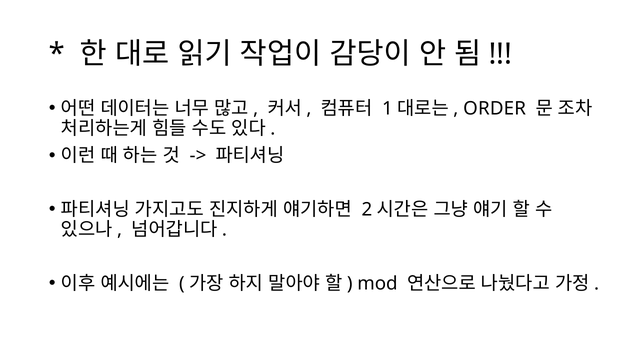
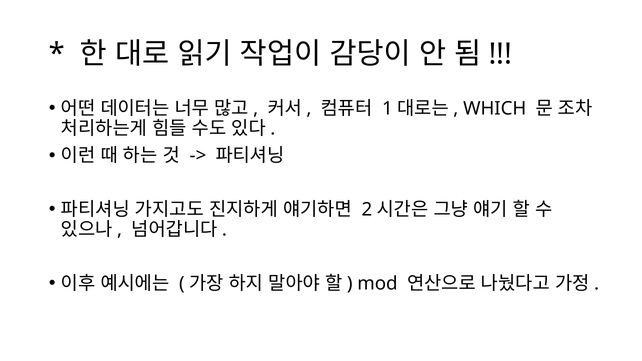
ORDER: ORDER -> WHICH (495, 109)
